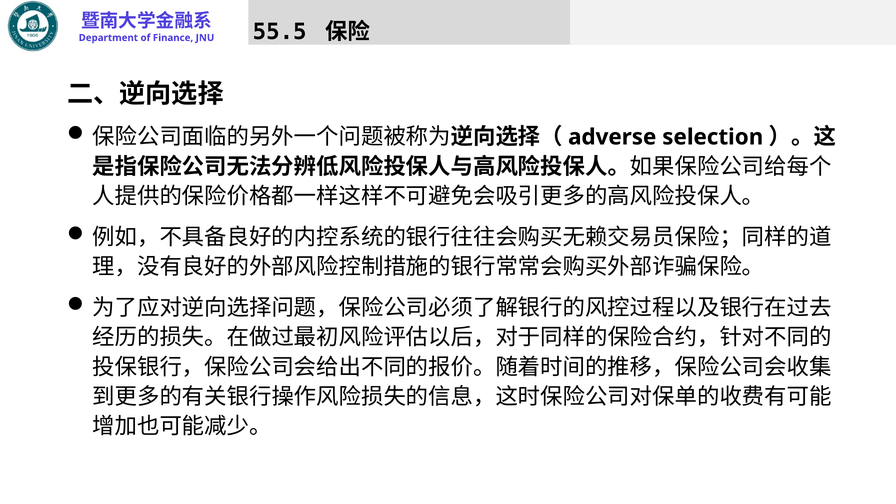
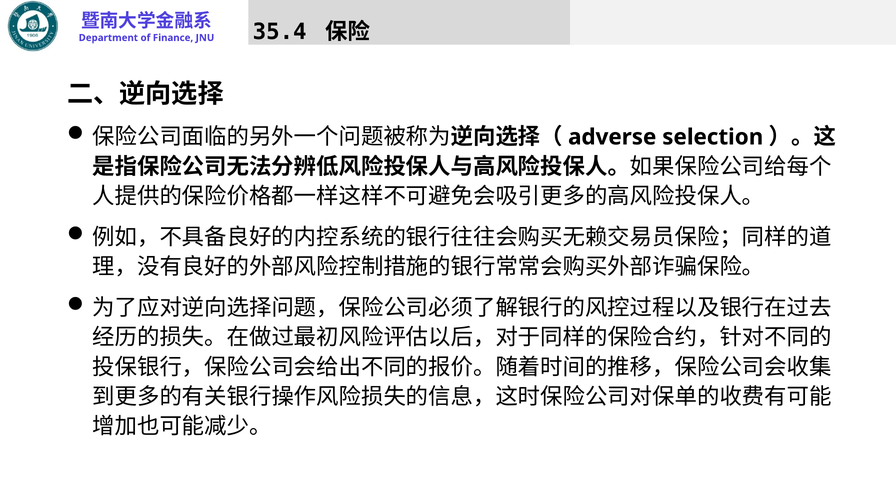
55.5: 55.5 -> 35.4 (280, 32)
